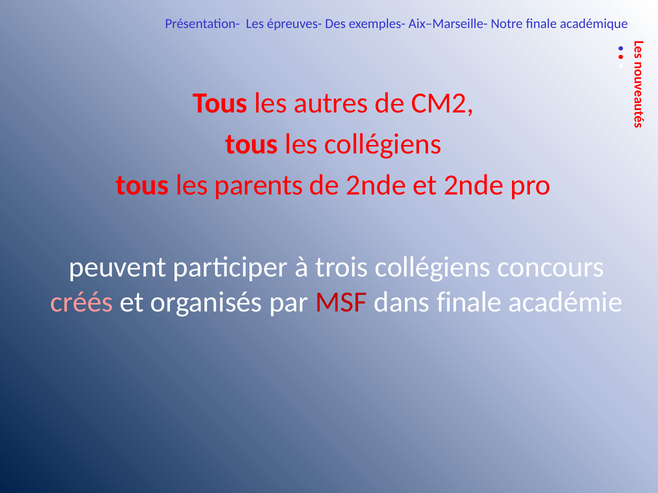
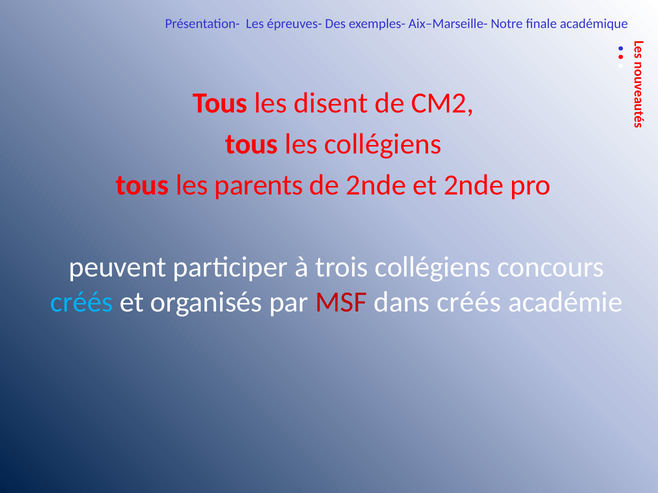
autres: autres -> disent (331, 103)
créés colour: pink -> light blue (82, 302)
dans finale: finale -> créés (469, 302)
